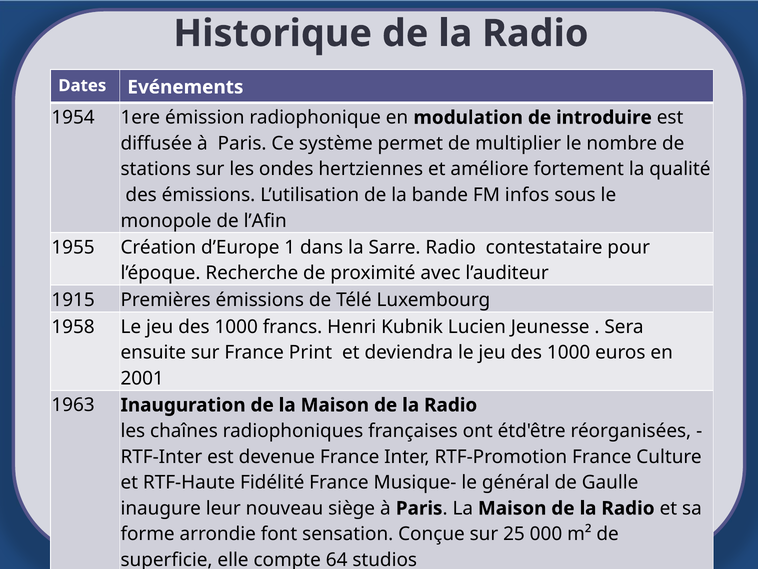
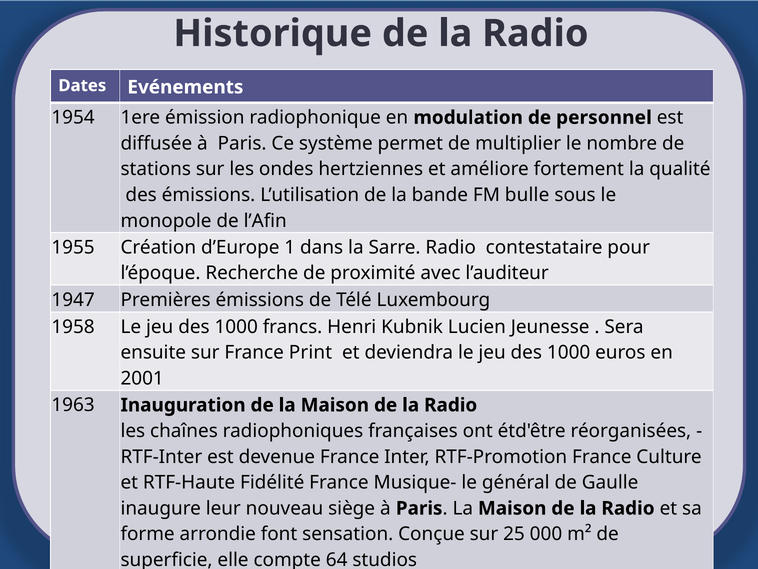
introduire: introduire -> personnel (604, 117)
infos: infos -> bulle (527, 195)
1915: 1915 -> 1947 (73, 300)
